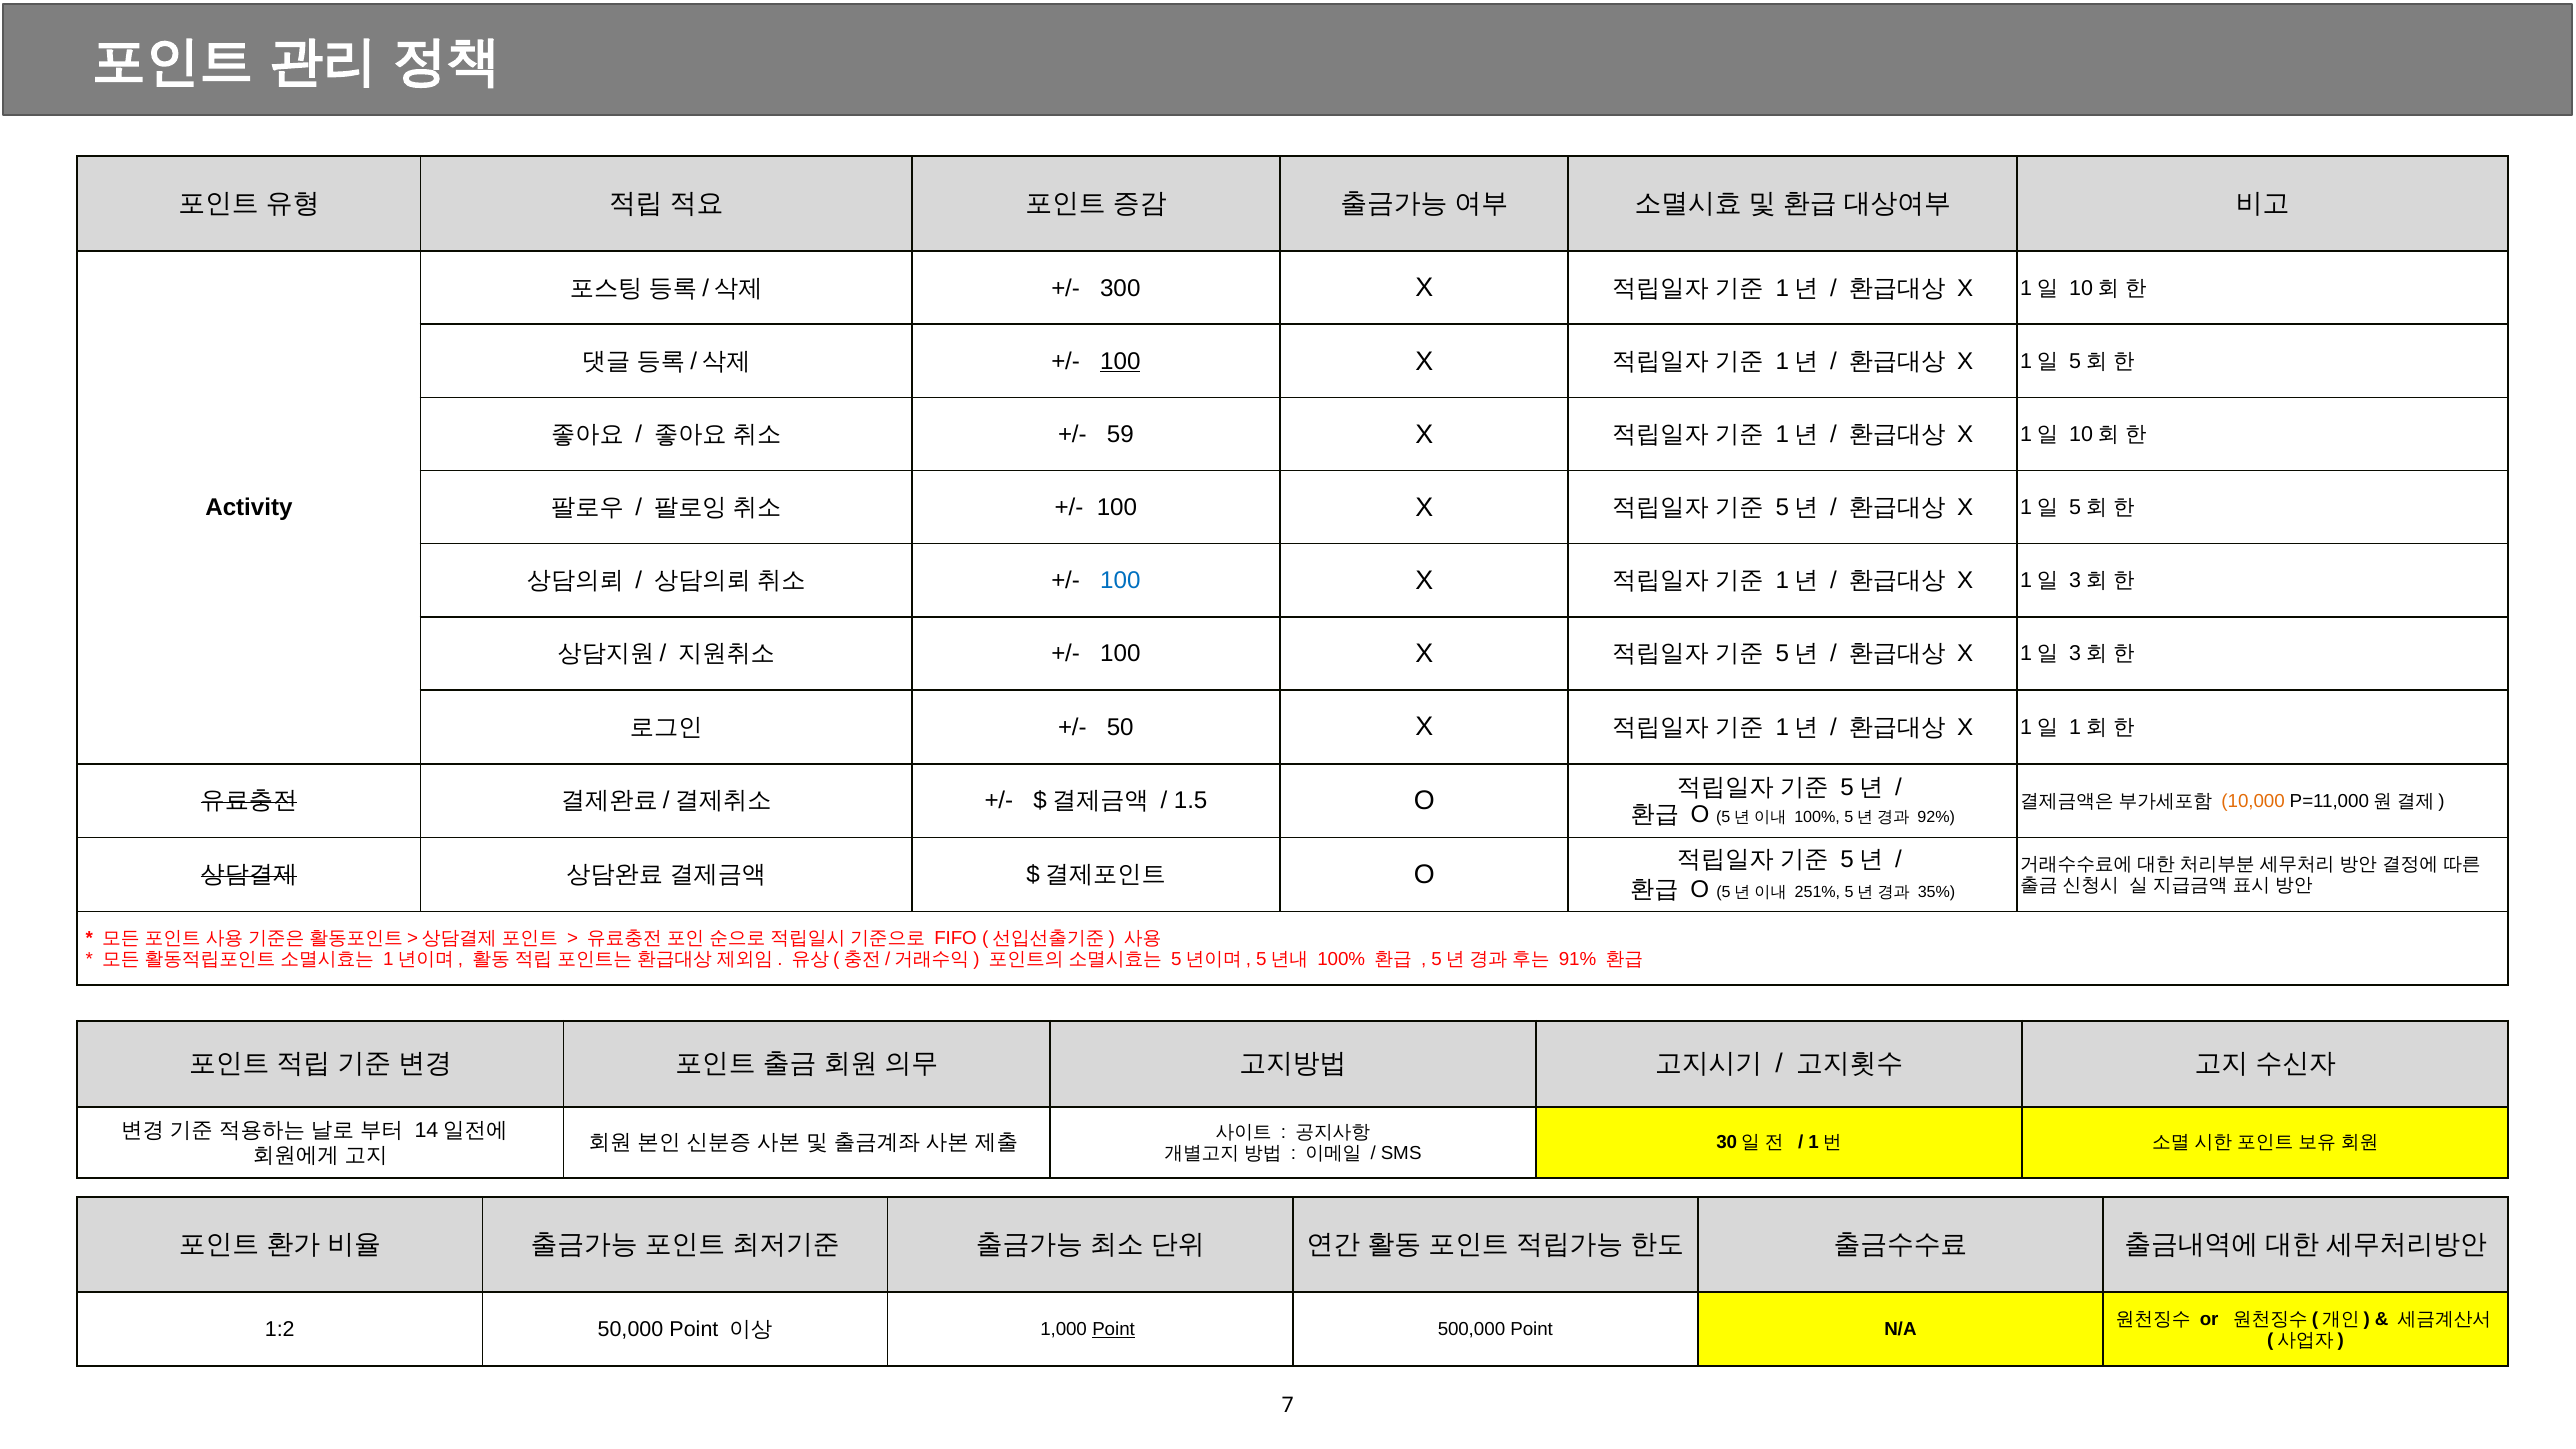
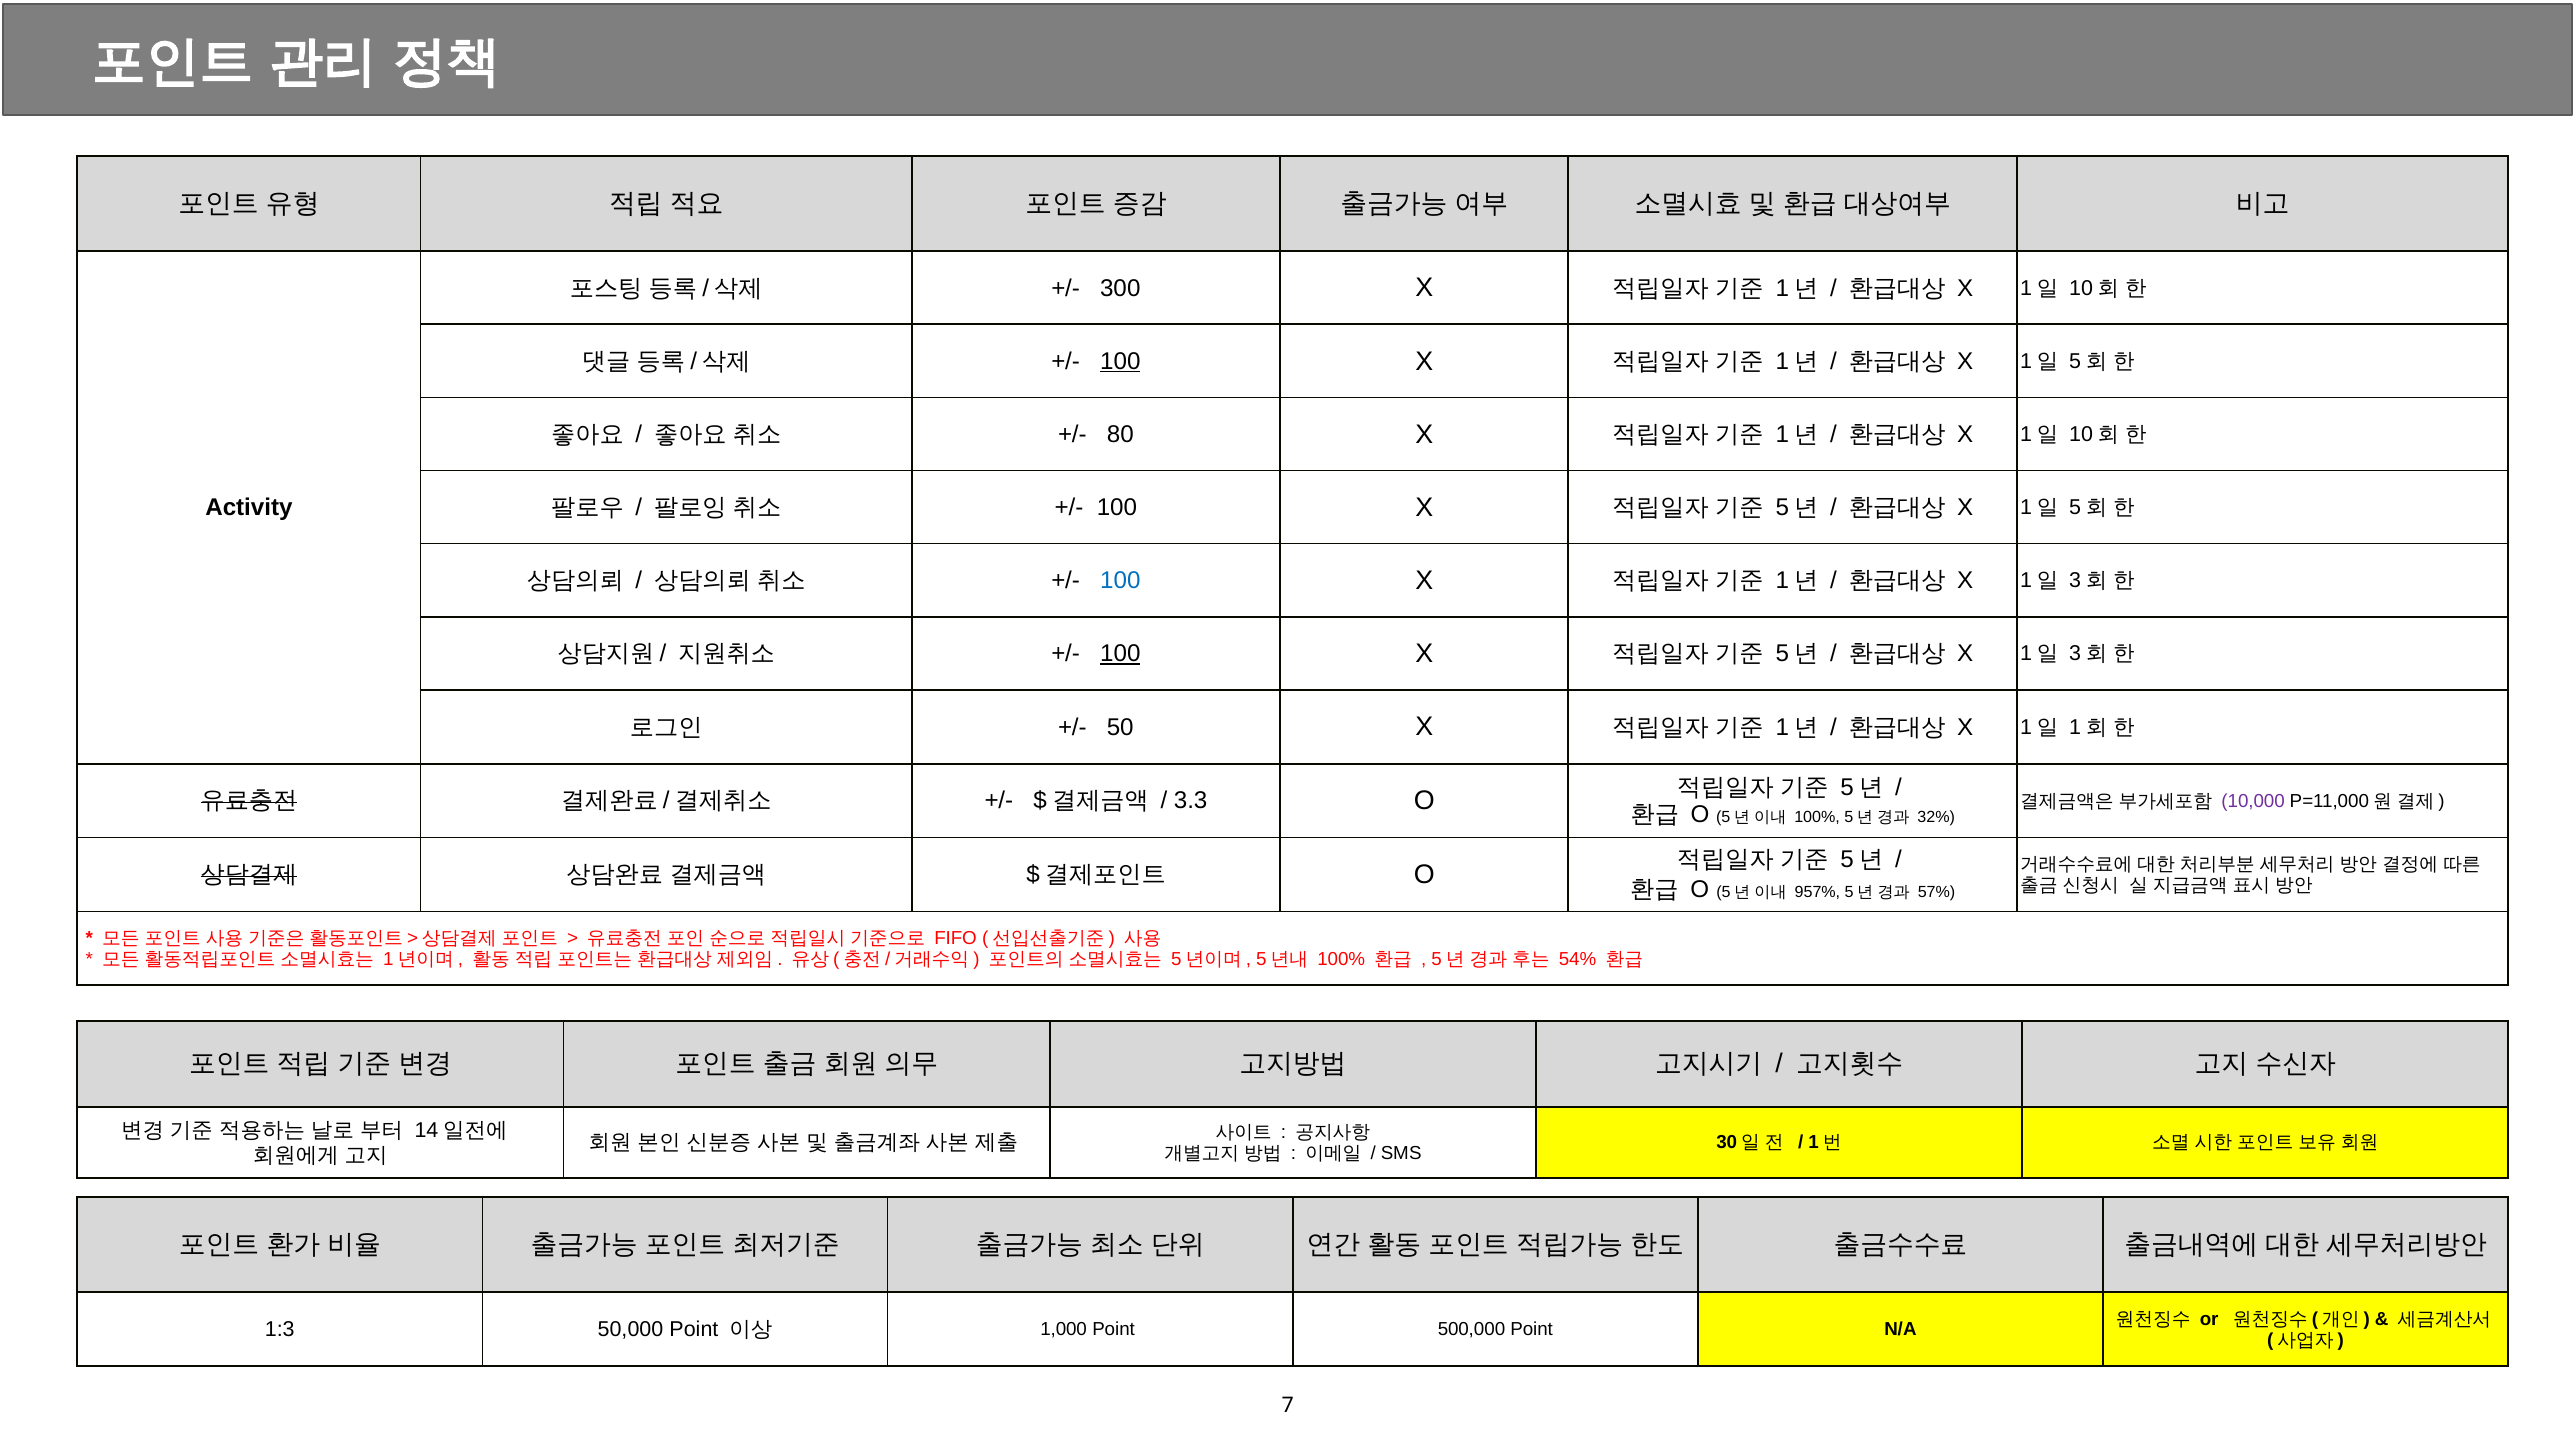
59: 59 -> 80 (1120, 434)
100 underline: none -> present (1120, 654)
1.5: 1.5 -> 3.3 (1191, 801)
10,000 colour: orange -> purple (2253, 801)
92%: 92% -> 32% (1936, 817)
251%: 251% -> 957% (1817, 892)
35%: 35% -> 57% (1937, 892)
91%: 91% -> 54% (1578, 959)
1:2: 1:2 -> 1:3 (280, 1329)
Point underline: present -> none (1114, 1329)
